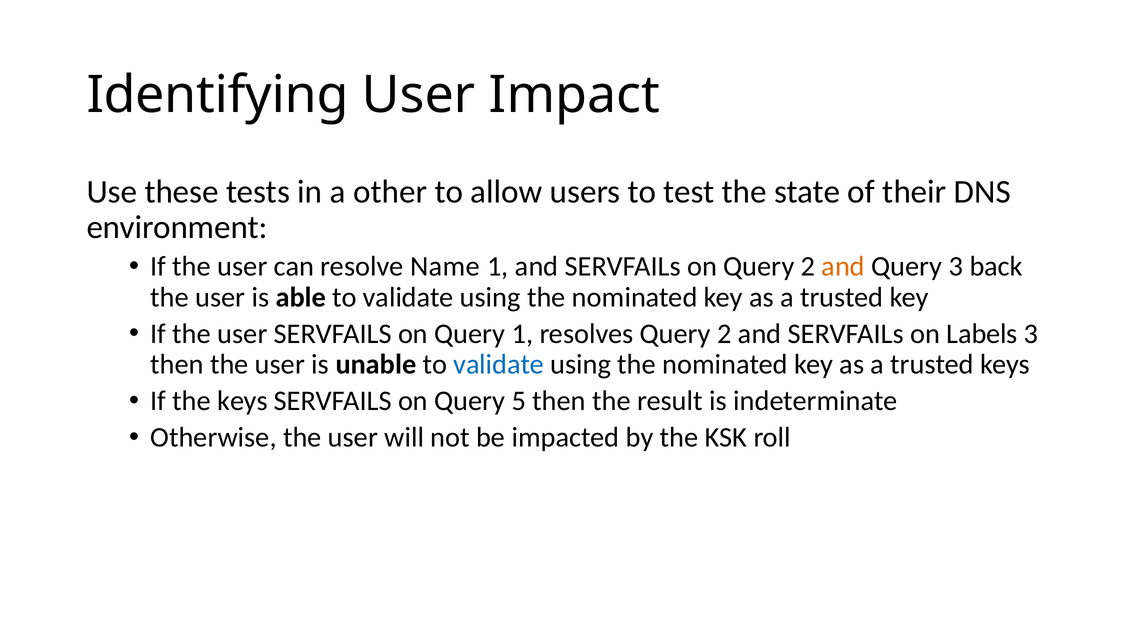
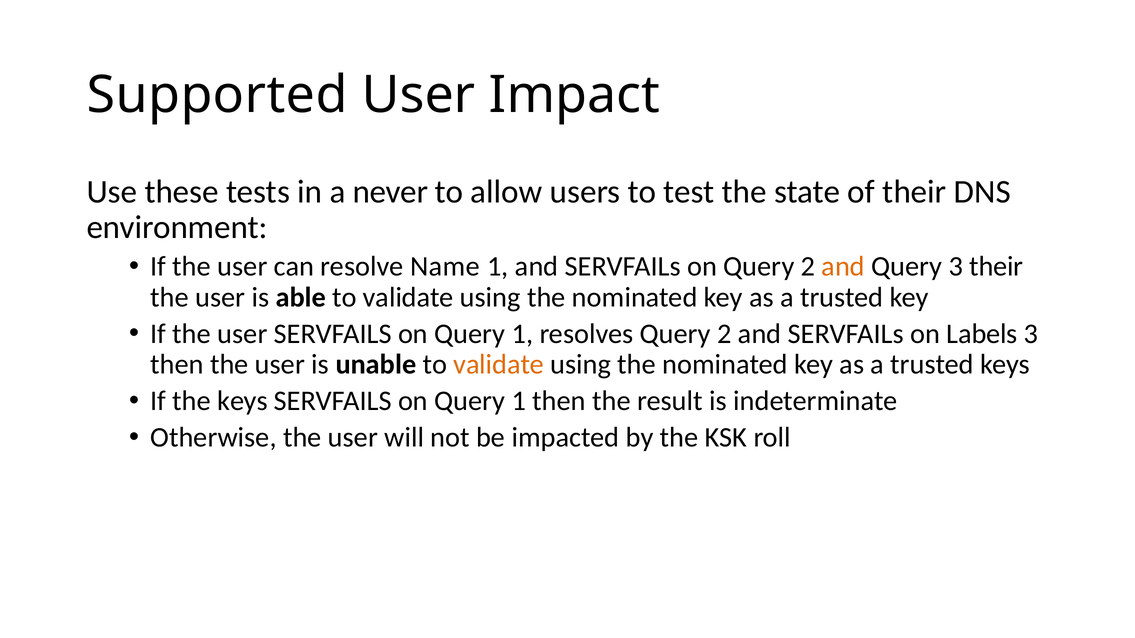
Identifying: Identifying -> Supported (217, 95)
other: other -> never (390, 192)
3 back: back -> their (996, 267)
validate colour: blue -> orange (499, 365)
5: 5 -> 1 (519, 401)
